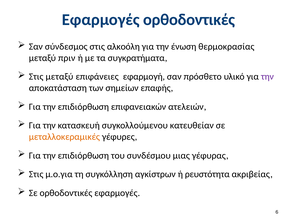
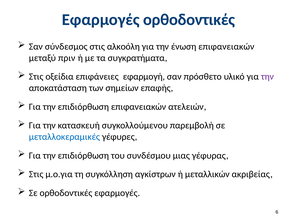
ένωση θερμοκρασίας: θερμοκρασίας -> επιφανειακών (226, 47)
Στις μεταξύ: μεταξύ -> οξείδια (60, 77)
κατευθείαν: κατευθείαν -> παρεμβολή (192, 125)
μεταλλοκεραμικές colour: orange -> blue (64, 137)
ρευστότητα: ρευστότητα -> μεταλλικών (207, 174)
